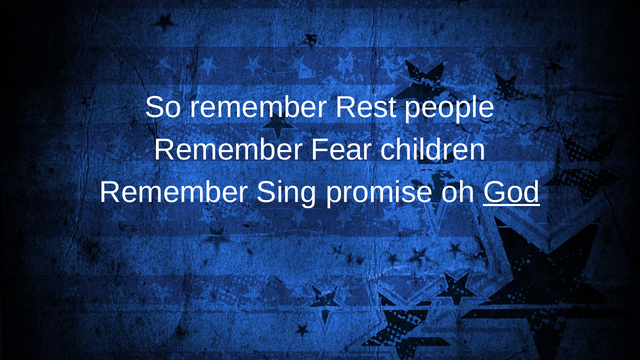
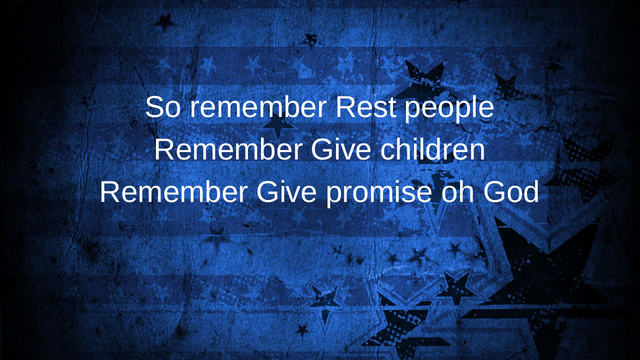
Fear: Fear -> Give (342, 150)
Sing: Sing -> Give (287, 192)
God underline: present -> none (512, 192)
